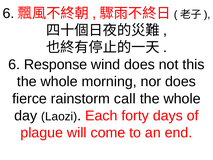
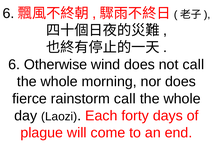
Response: Response -> Otherwise (56, 64)
not this: this -> call (193, 64)
